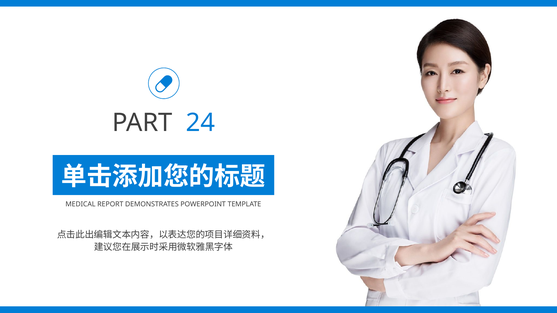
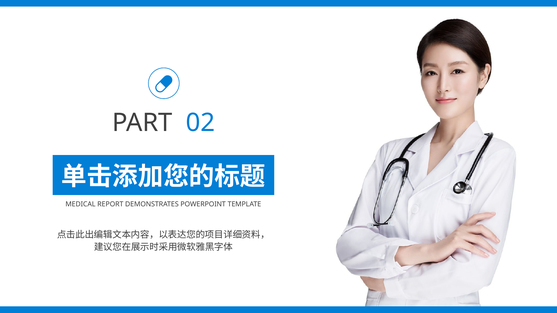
24: 24 -> 02 (200, 123)
